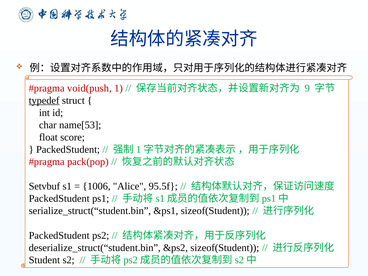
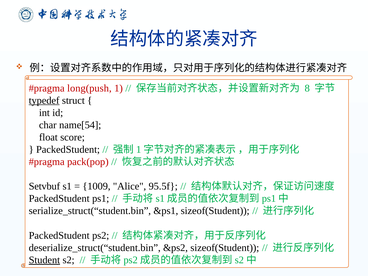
void(push: void(push -> long(push (89, 88)
9: 9 -> 8 (307, 88)
name[53: name[53 -> name[54 (80, 125)
1006: 1006 -> 1009 (96, 186)
Student underline: none -> present (44, 260)
